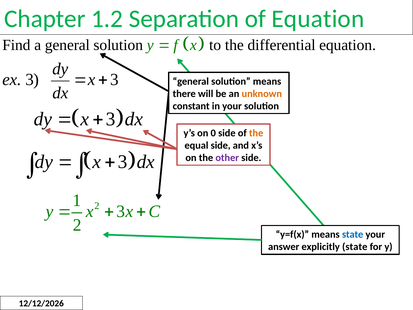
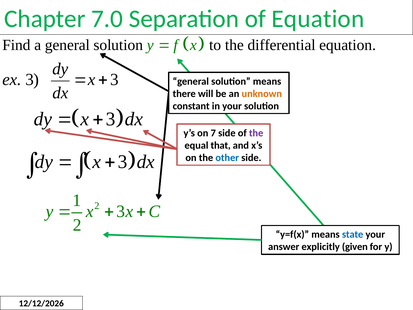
1.2: 1.2 -> 7.0 (107, 19)
0: 0 -> 7 (213, 133)
the colour: orange -> purple (256, 133)
equal side: side -> that (221, 145)
other colour: purple -> blue (227, 158)
explicitly state: state -> given (355, 247)
